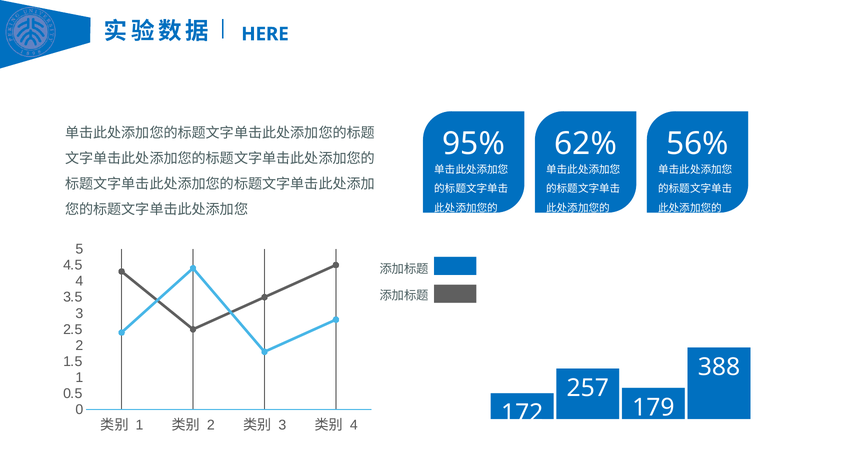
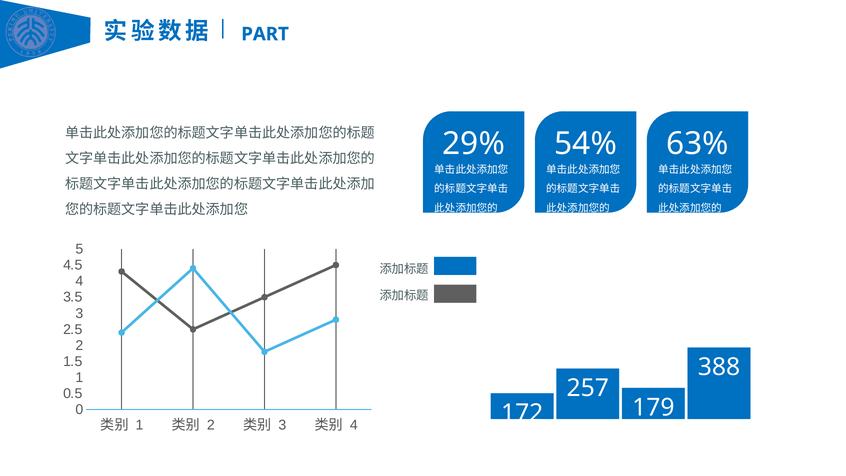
HERE: HERE -> PART (265, 34)
95%: 95% -> 29% (474, 144)
62%: 62% -> 54% (586, 144)
56%: 56% -> 63% (697, 144)
